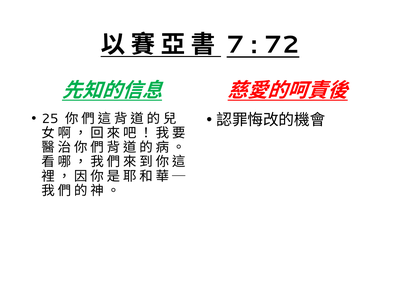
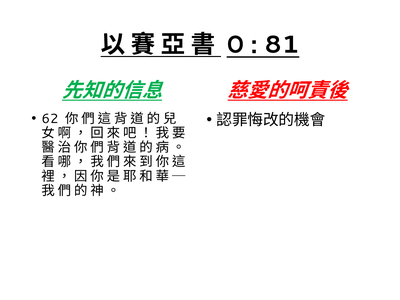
7: 7 -> 0 (235, 45)
72: 72 -> 81 (282, 45)
25: 25 -> 62 (50, 119)
